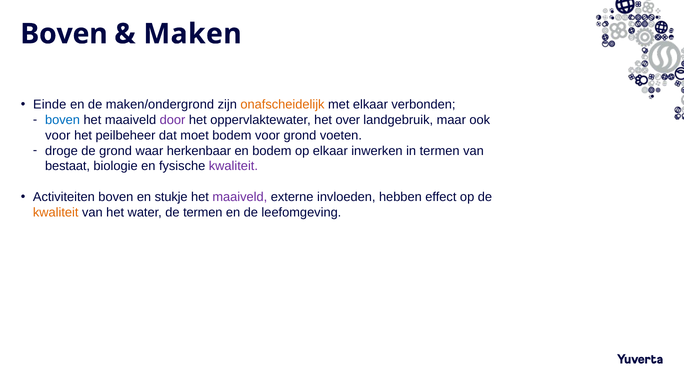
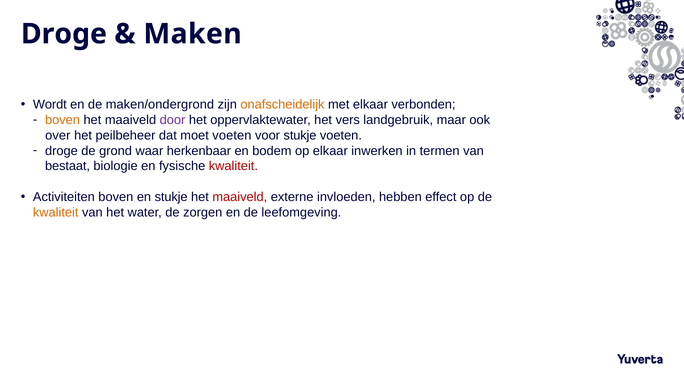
Boven: Boven -> Droge (64, 34)
Einde: Einde -> Wordt (50, 105)
boven colour: blue -> orange (63, 120)
over: over -> vers (348, 120)
voor: voor -> over (58, 135)
moet bodem: bodem -> voeten (232, 135)
voor grond: grond -> stukje (300, 135)
kwaliteit colour: purple -> red (233, 166)
maaiveld colour: purple -> red (240, 197)
de termen: termen -> zorgen (203, 212)
